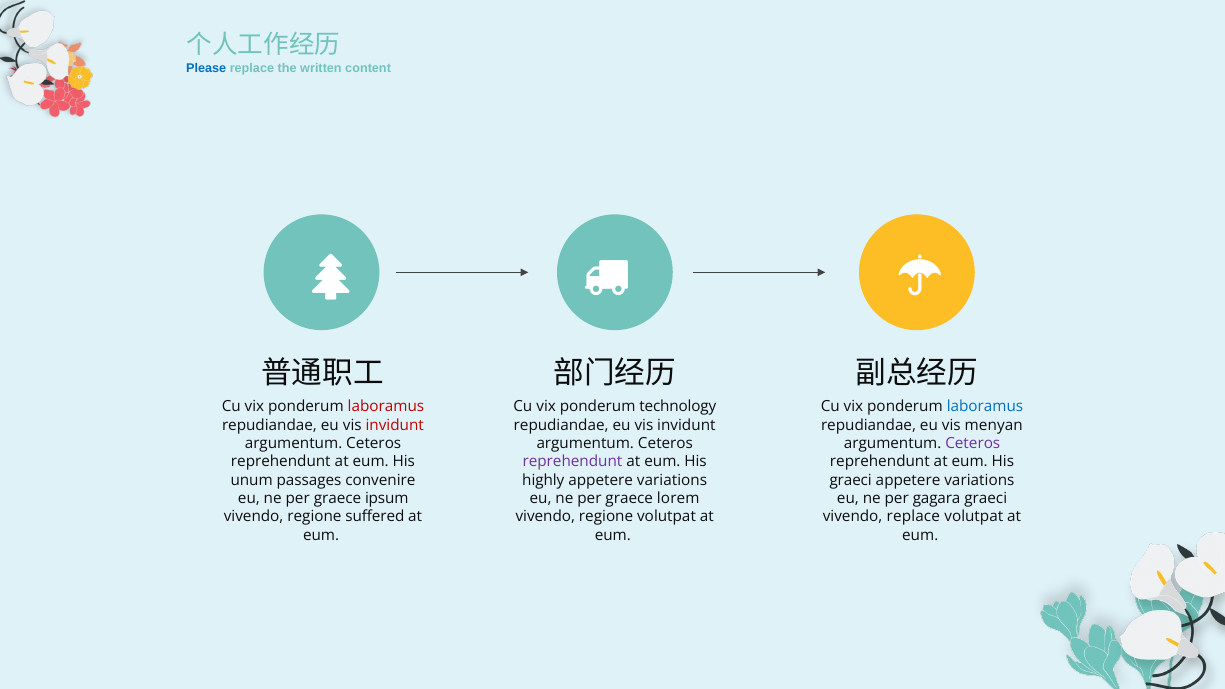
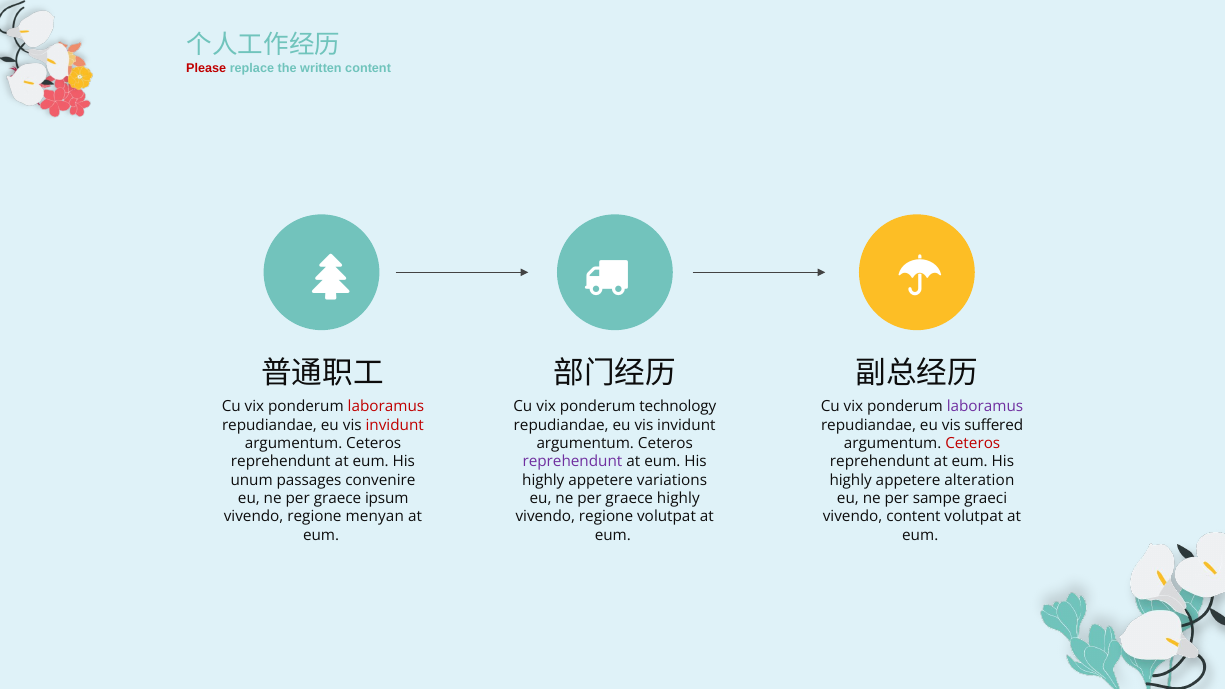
Please colour: blue -> red (206, 68)
laboramus colour: blue -> purple (985, 407)
menyan: menyan -> suffered (994, 425)
Ceteros colour: purple -> red (973, 443)
graeci: graeci -> highly (851, 480)
variations: variations -> alteration (979, 480)
graece lorem: lorem -> highly (678, 499)
gagara: gagara -> sampe (937, 499)
suffered: suffered -> menyan (375, 517)
vivendo replace: replace -> content (913, 517)
